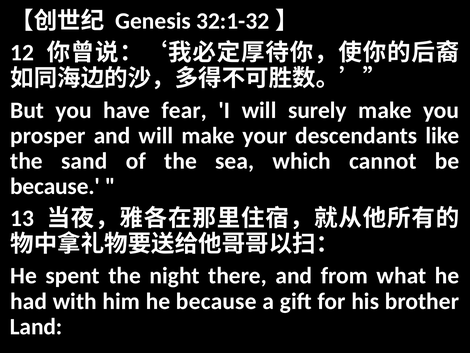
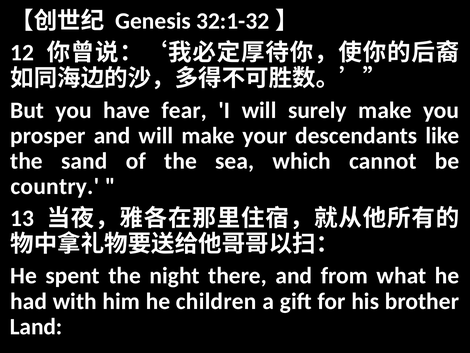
because: because -> country (55, 186)
he because: because -> children (216, 301)
